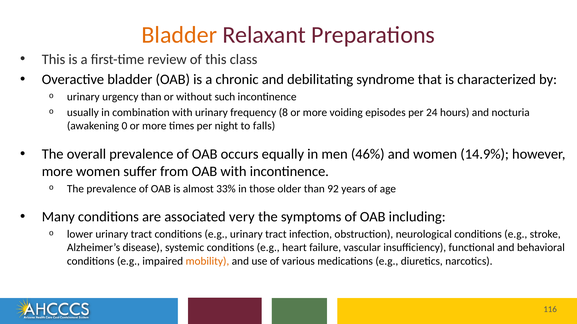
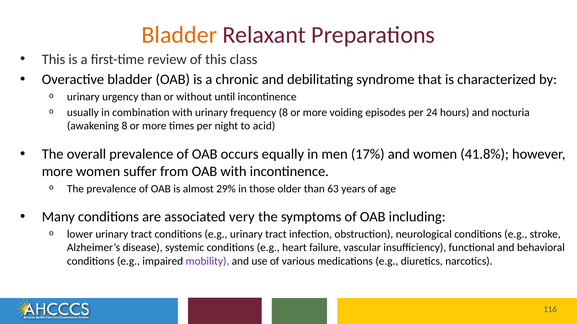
such: such -> until (225, 97)
awakening 0: 0 -> 8 (124, 126)
falls: falls -> acid (264, 126)
46%: 46% -> 17% (368, 154)
14.9%: 14.9% -> 41.8% (485, 154)
33%: 33% -> 29% (226, 189)
92: 92 -> 63 (333, 189)
mobility colour: orange -> purple (207, 261)
